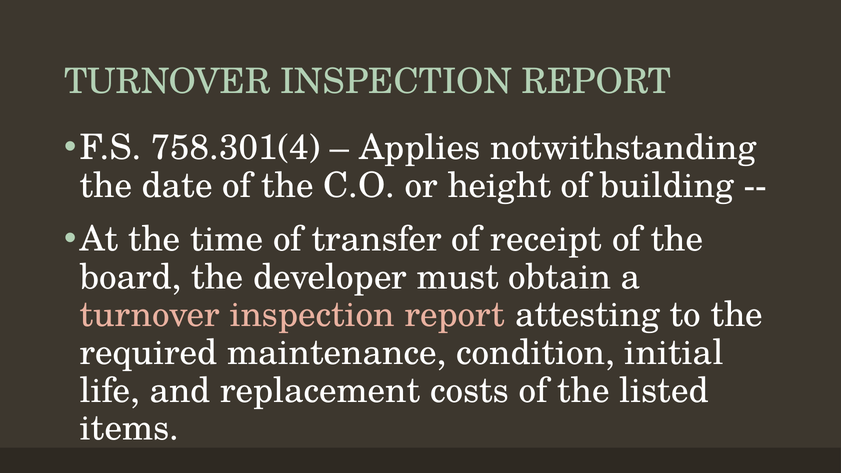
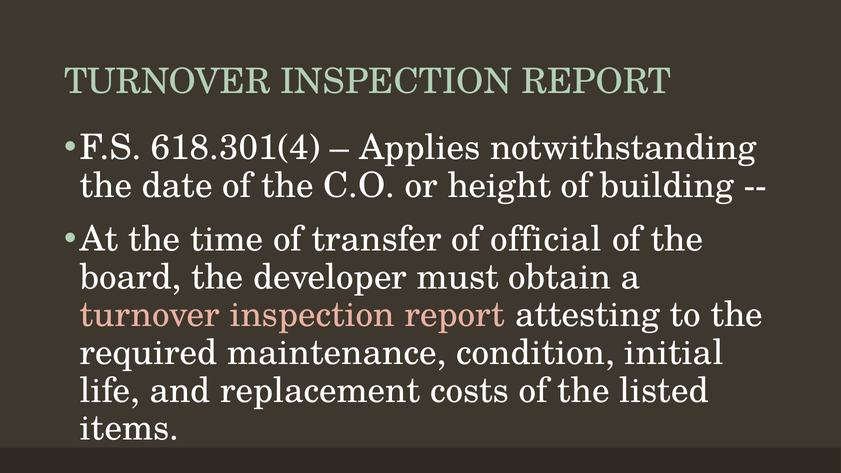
758.301(4: 758.301(4 -> 618.301(4 (236, 148)
receipt: receipt -> official (546, 239)
